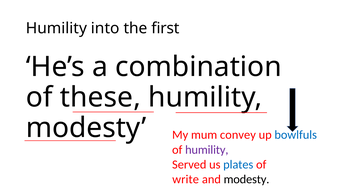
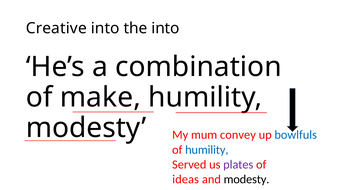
Humility: Humility -> Creative (56, 28)
the first: first -> into (165, 28)
these: these -> make (100, 97)
humility colour: purple -> blue (207, 150)
plates colour: blue -> purple (238, 165)
write: write -> ideas (186, 179)
